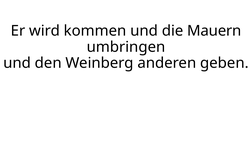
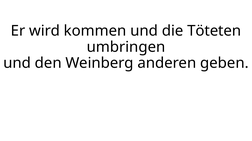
Mauern: Mauern -> Töteten (214, 31)
